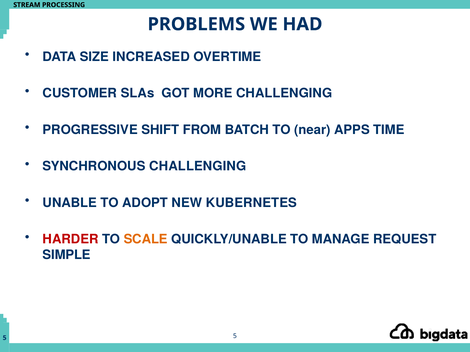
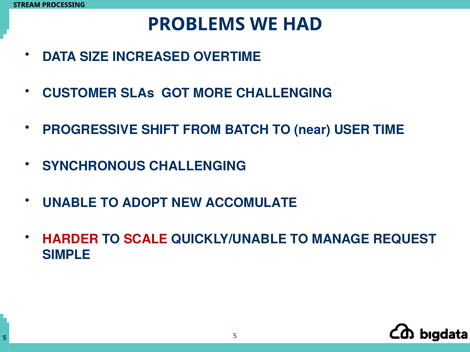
APPS: APPS -> USER (352, 130)
KUBERNETES: KUBERNETES -> ACCOMULATE (252, 203)
SCALE colour: orange -> red (146, 240)
